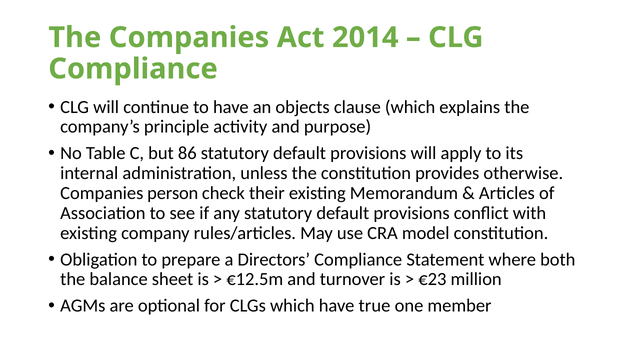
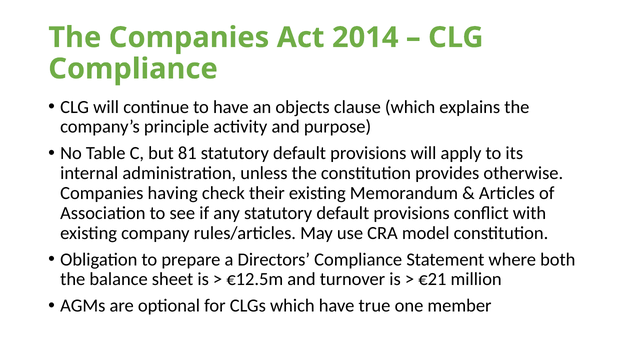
86: 86 -> 81 (187, 154)
person: person -> having (173, 194)
€23: €23 -> €21 (432, 280)
